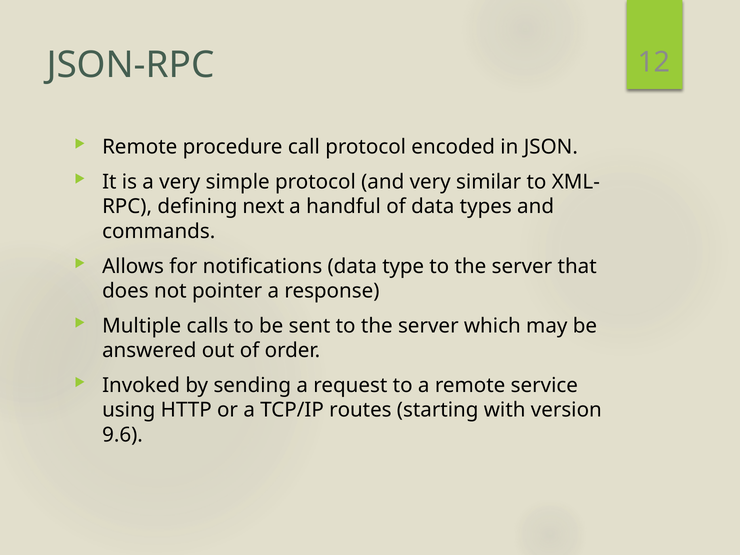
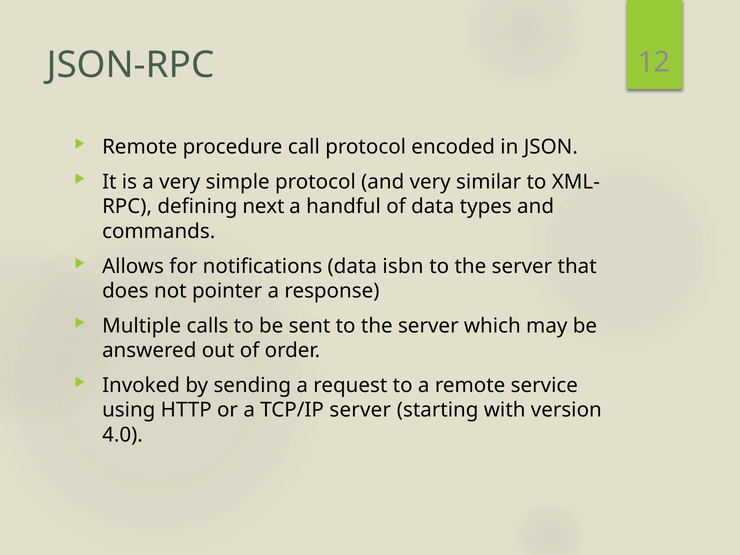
type: type -> isbn (403, 266)
TCP/IP routes: routes -> server (360, 410)
9.6: 9.6 -> 4.0 (122, 435)
